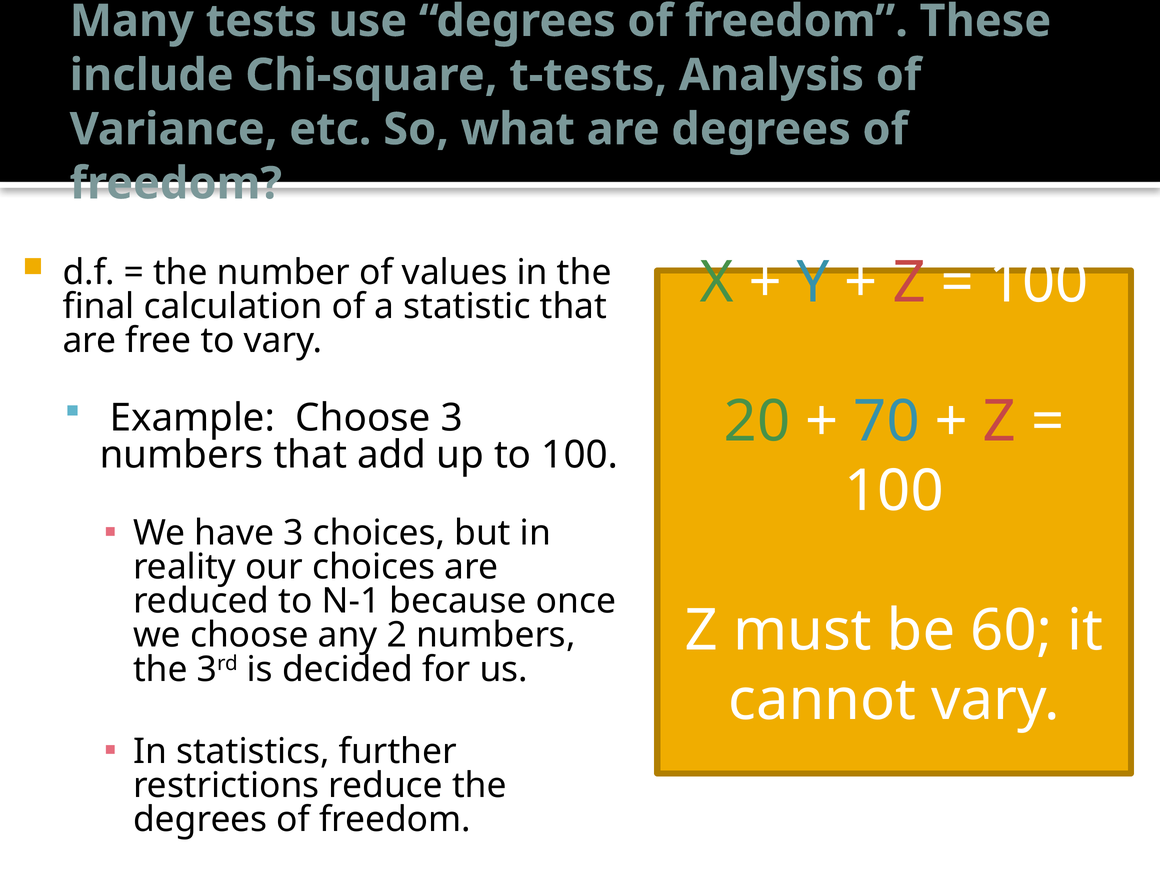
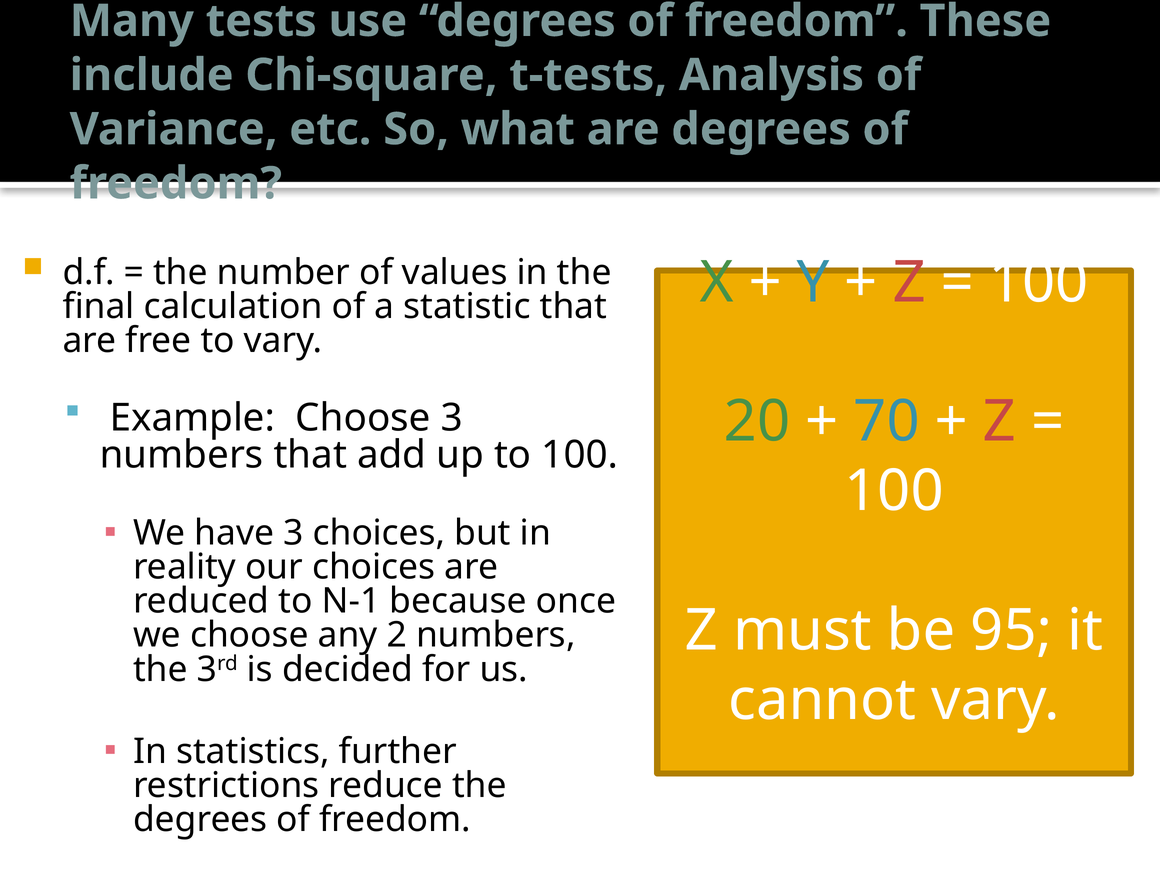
60: 60 -> 95 (1011, 630)
